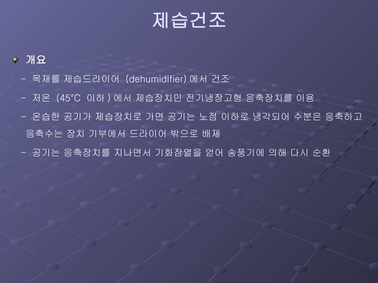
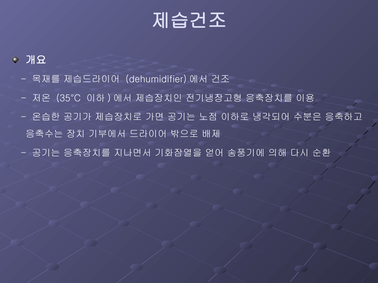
45°C: 45°C -> 35°C (68, 98)
